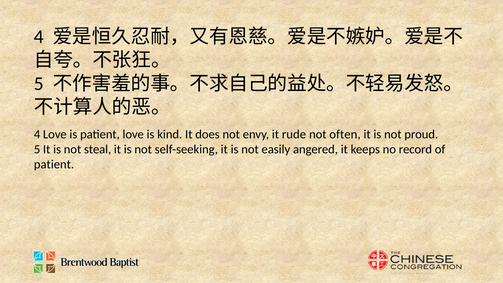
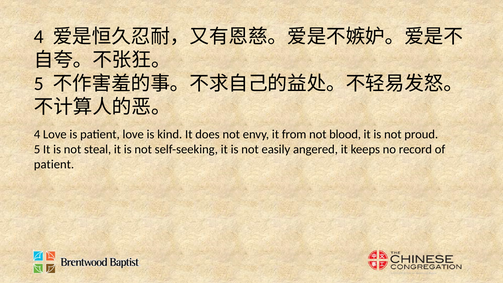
rude: rude -> from (294, 134)
often: often -> blood (345, 134)
